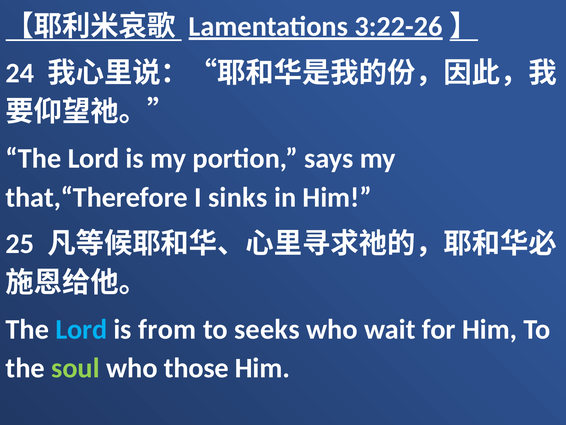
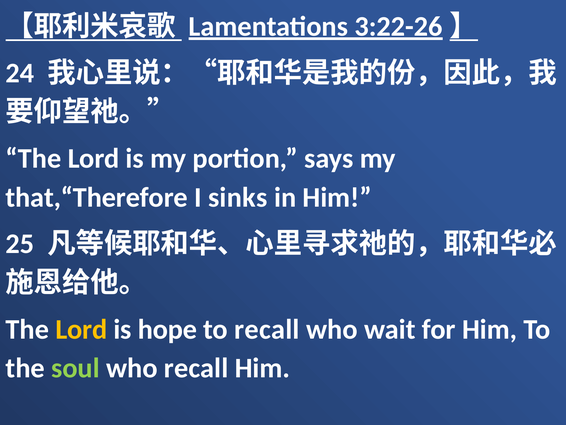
Lord colour: light blue -> yellow (81, 329)
from: from -> hope (167, 329)
to seeks: seeks -> recall (267, 329)
who those: those -> recall (196, 368)
